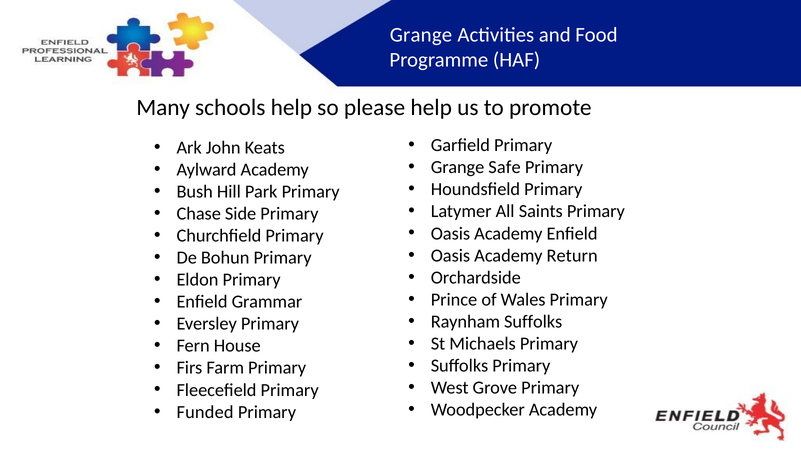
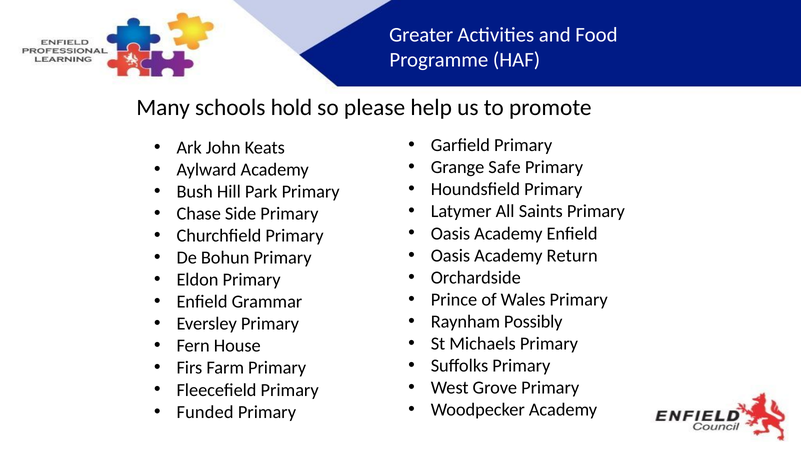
Grange: Grange -> Greater (421, 35)
schools help: help -> hold (291, 108)
Raynham Suffolks: Suffolks -> Possibly (533, 321)
